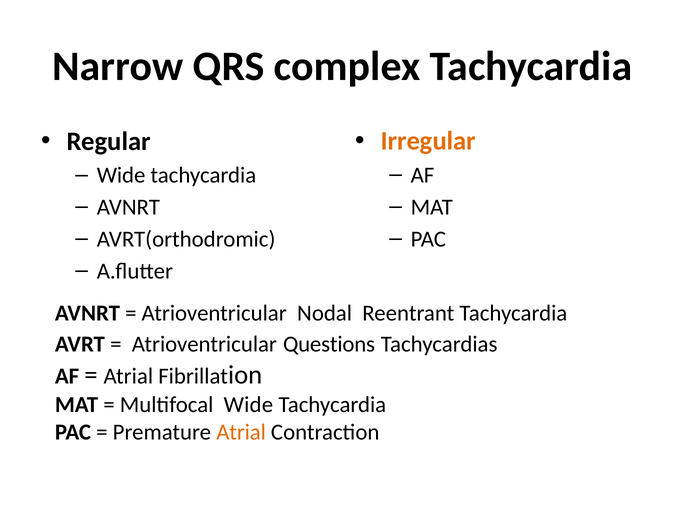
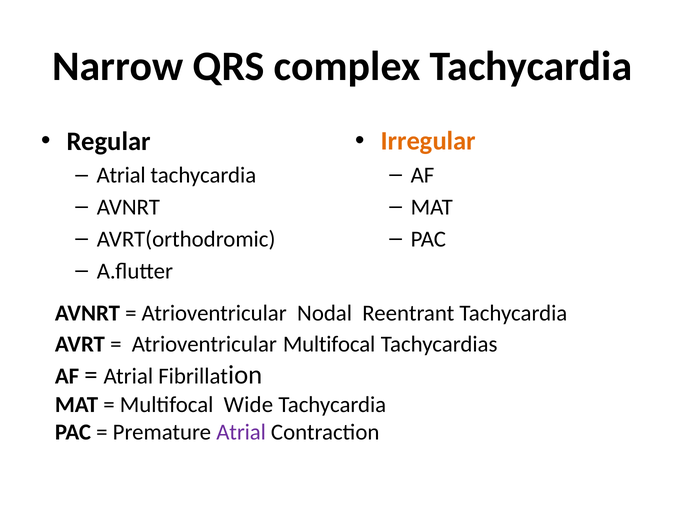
Wide: Wide -> Atrial (121, 175)
Atrioventricular Questions: Questions -> Multifocal (329, 344)
Atrial colour: orange -> purple (241, 432)
